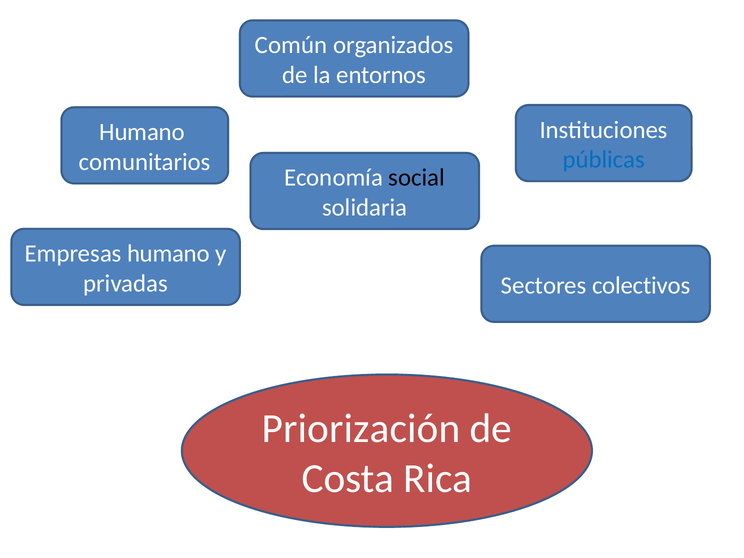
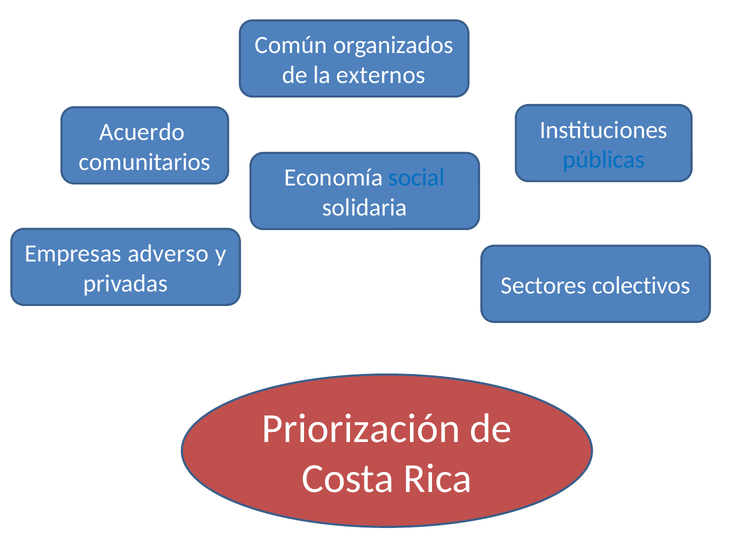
entornos: entornos -> externos (381, 75)
Humano: Humano -> Acuerdo (142, 132)
social colour: black -> blue (417, 178)
Empresas humano: humano -> adverso (168, 254)
